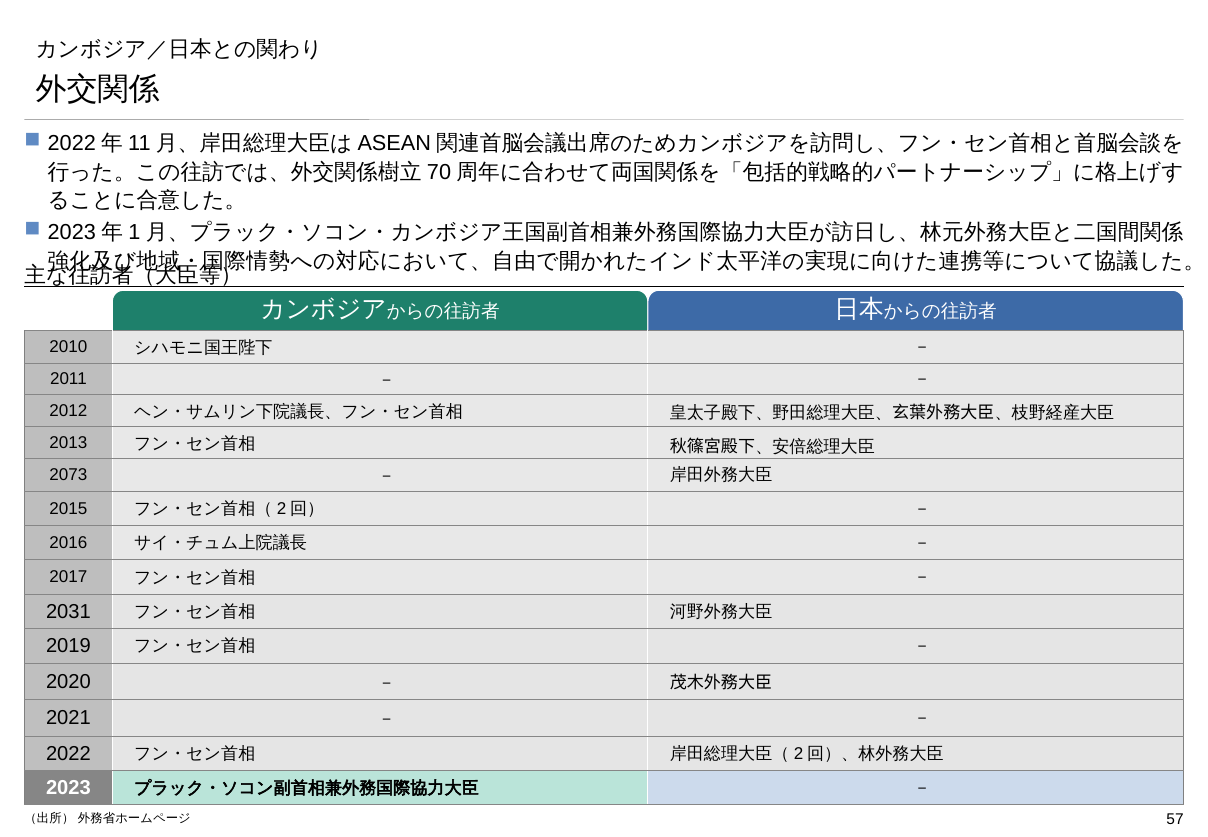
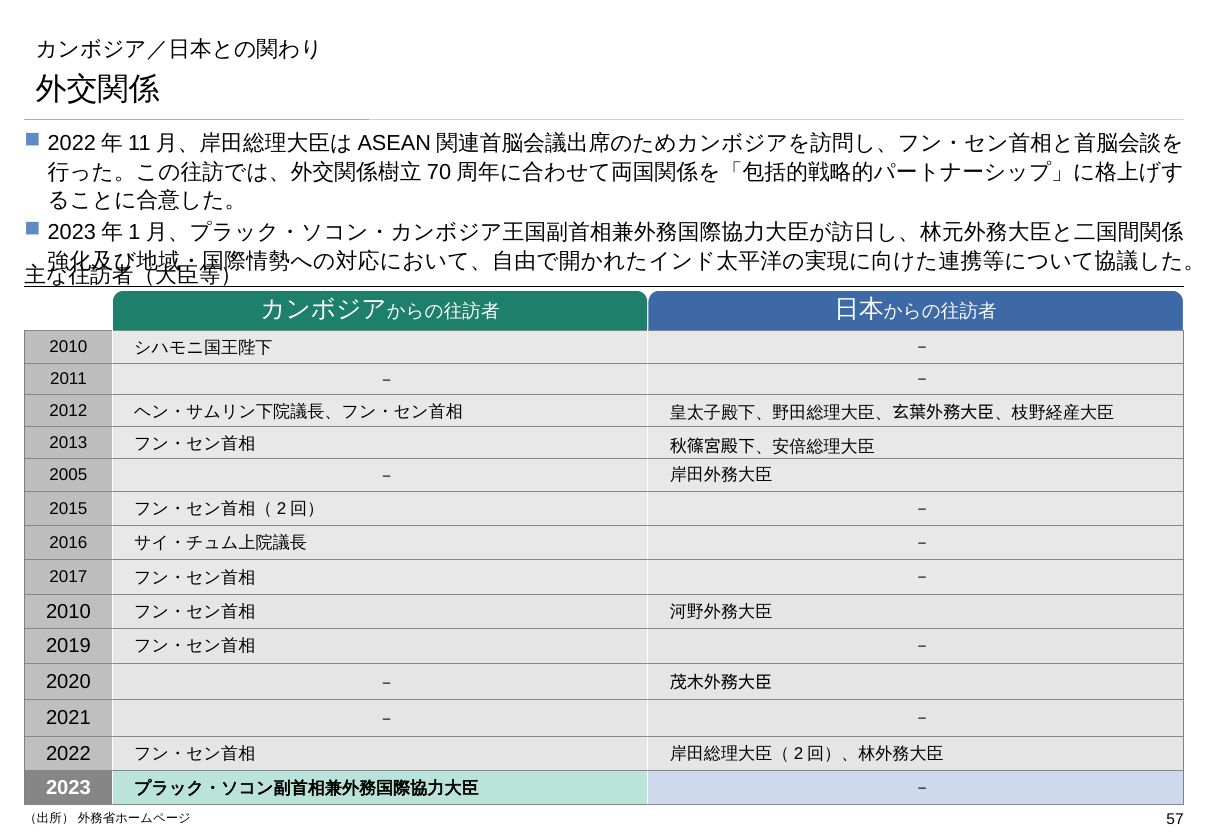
2073: 2073 -> 2005 (68, 475)
2031: 2031 -> 2010 (68, 611)
